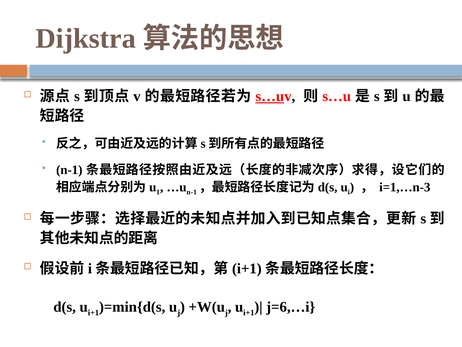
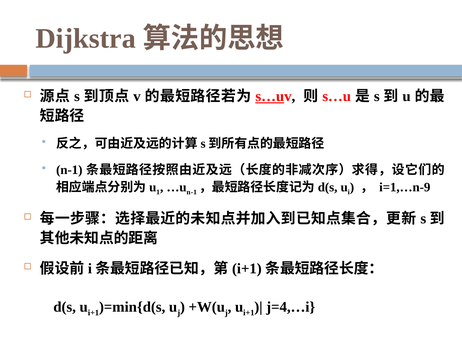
i=1,…n-3: i=1,…n-3 -> i=1,…n-9 (405, 187)
j=6,…i: j=6,…i -> j=4,…i (291, 307)
